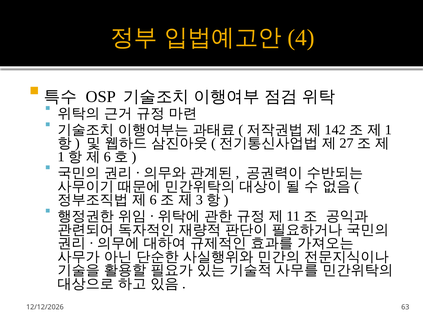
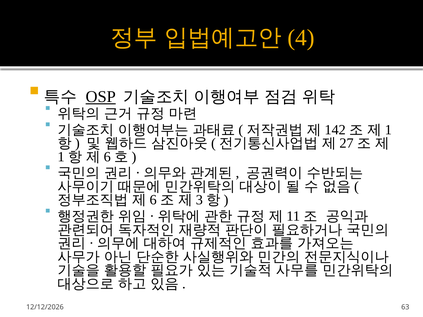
OSP underline: none -> present (101, 97)
